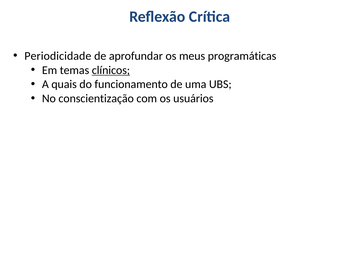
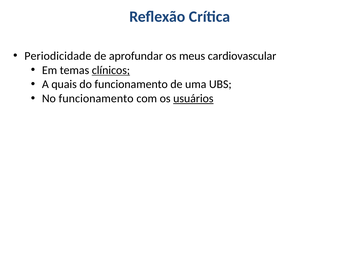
programáticas: programáticas -> cardiovascular (242, 56)
No conscientização: conscientização -> funcionamento (96, 98)
usuários underline: none -> present (193, 98)
